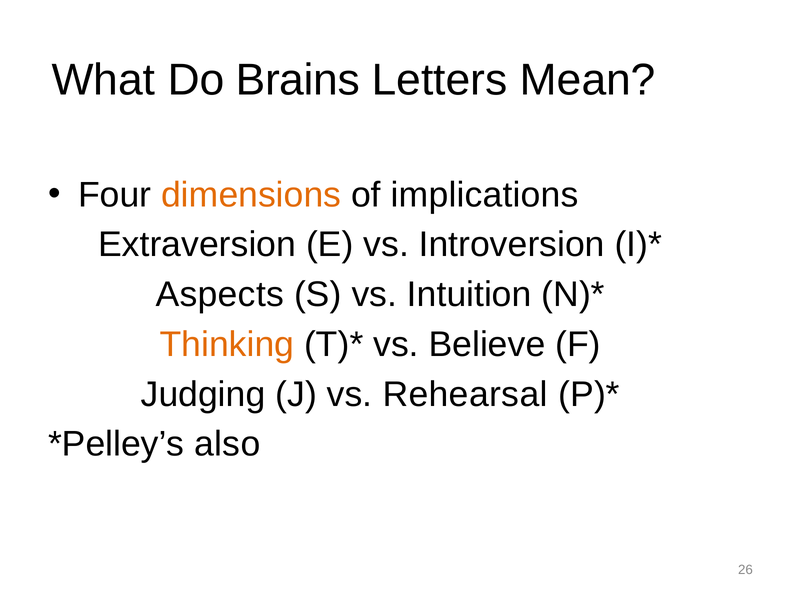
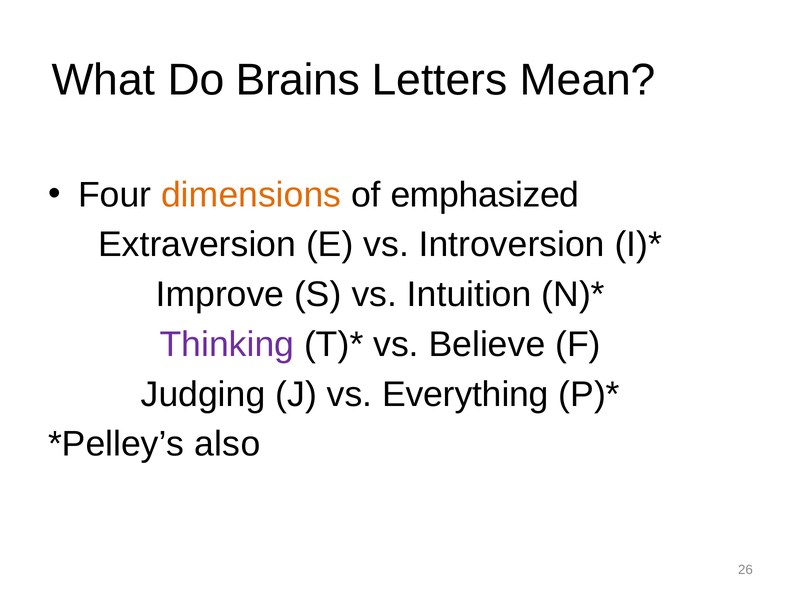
implications: implications -> emphasized (485, 195)
Aspects: Aspects -> Improve (220, 294)
Thinking colour: orange -> purple (227, 344)
Rehearsal: Rehearsal -> Everything (465, 394)
